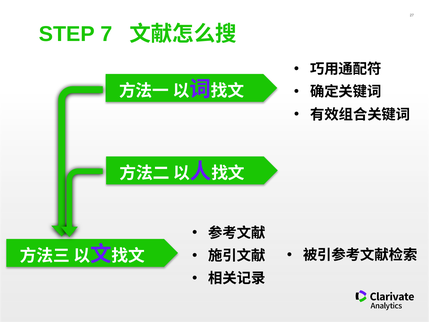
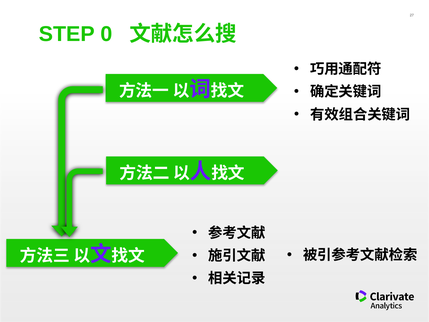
7: 7 -> 0 (106, 34)
